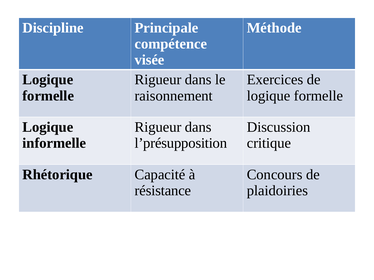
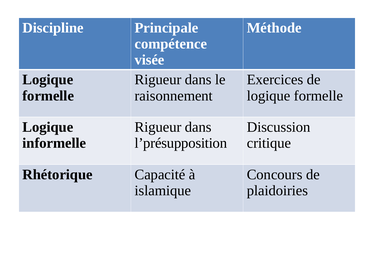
résistance: résistance -> islamique (163, 191)
